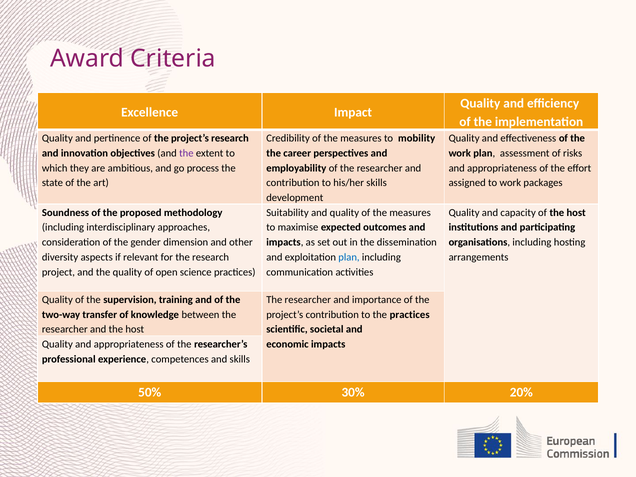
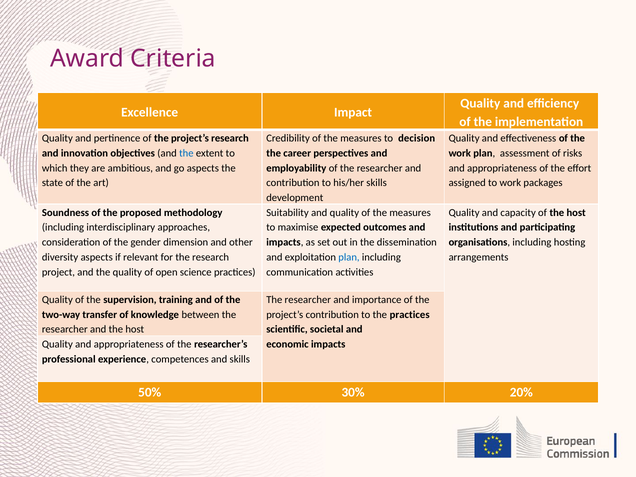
mobility: mobility -> decision (417, 138)
the colour: purple -> blue (186, 153)
go process: process -> aspects (203, 168)
